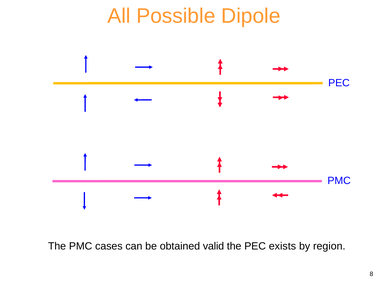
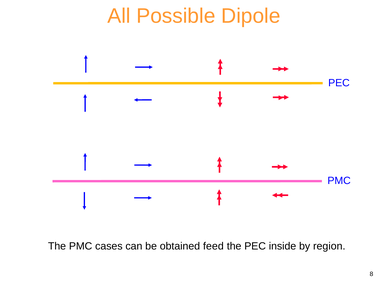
valid: valid -> feed (213, 246)
exists: exists -> inside (282, 246)
